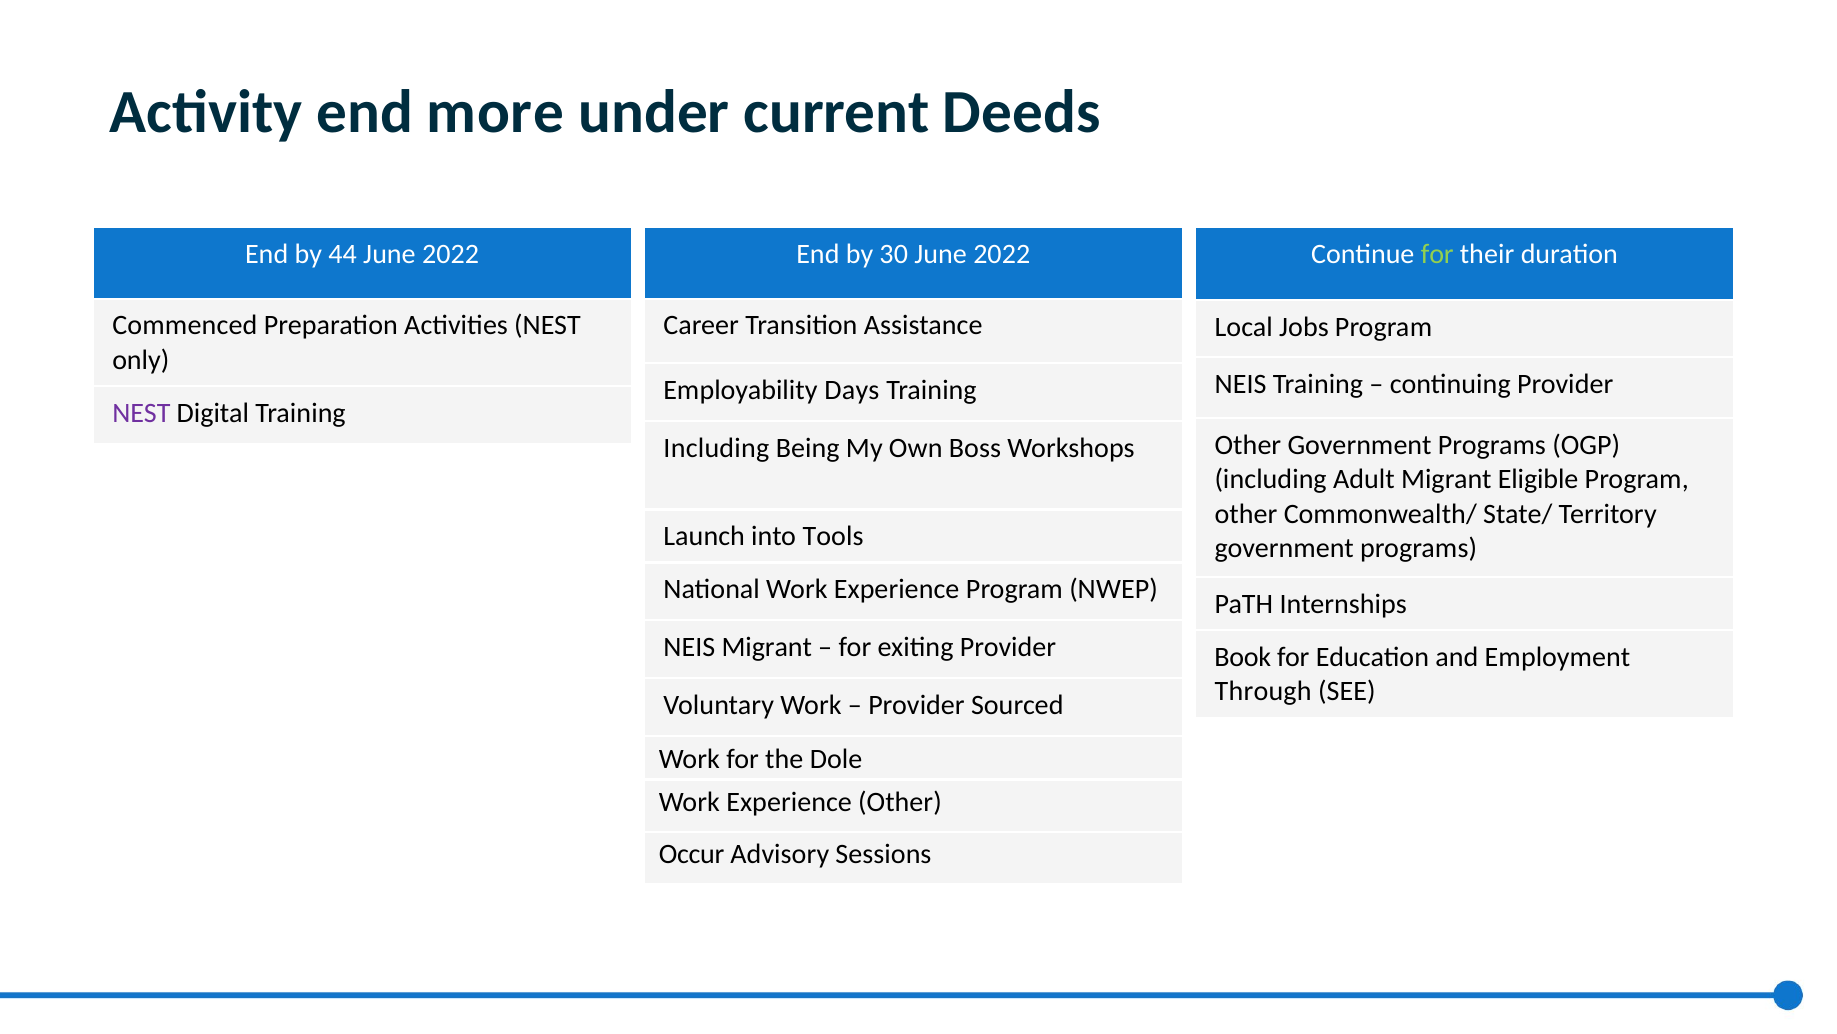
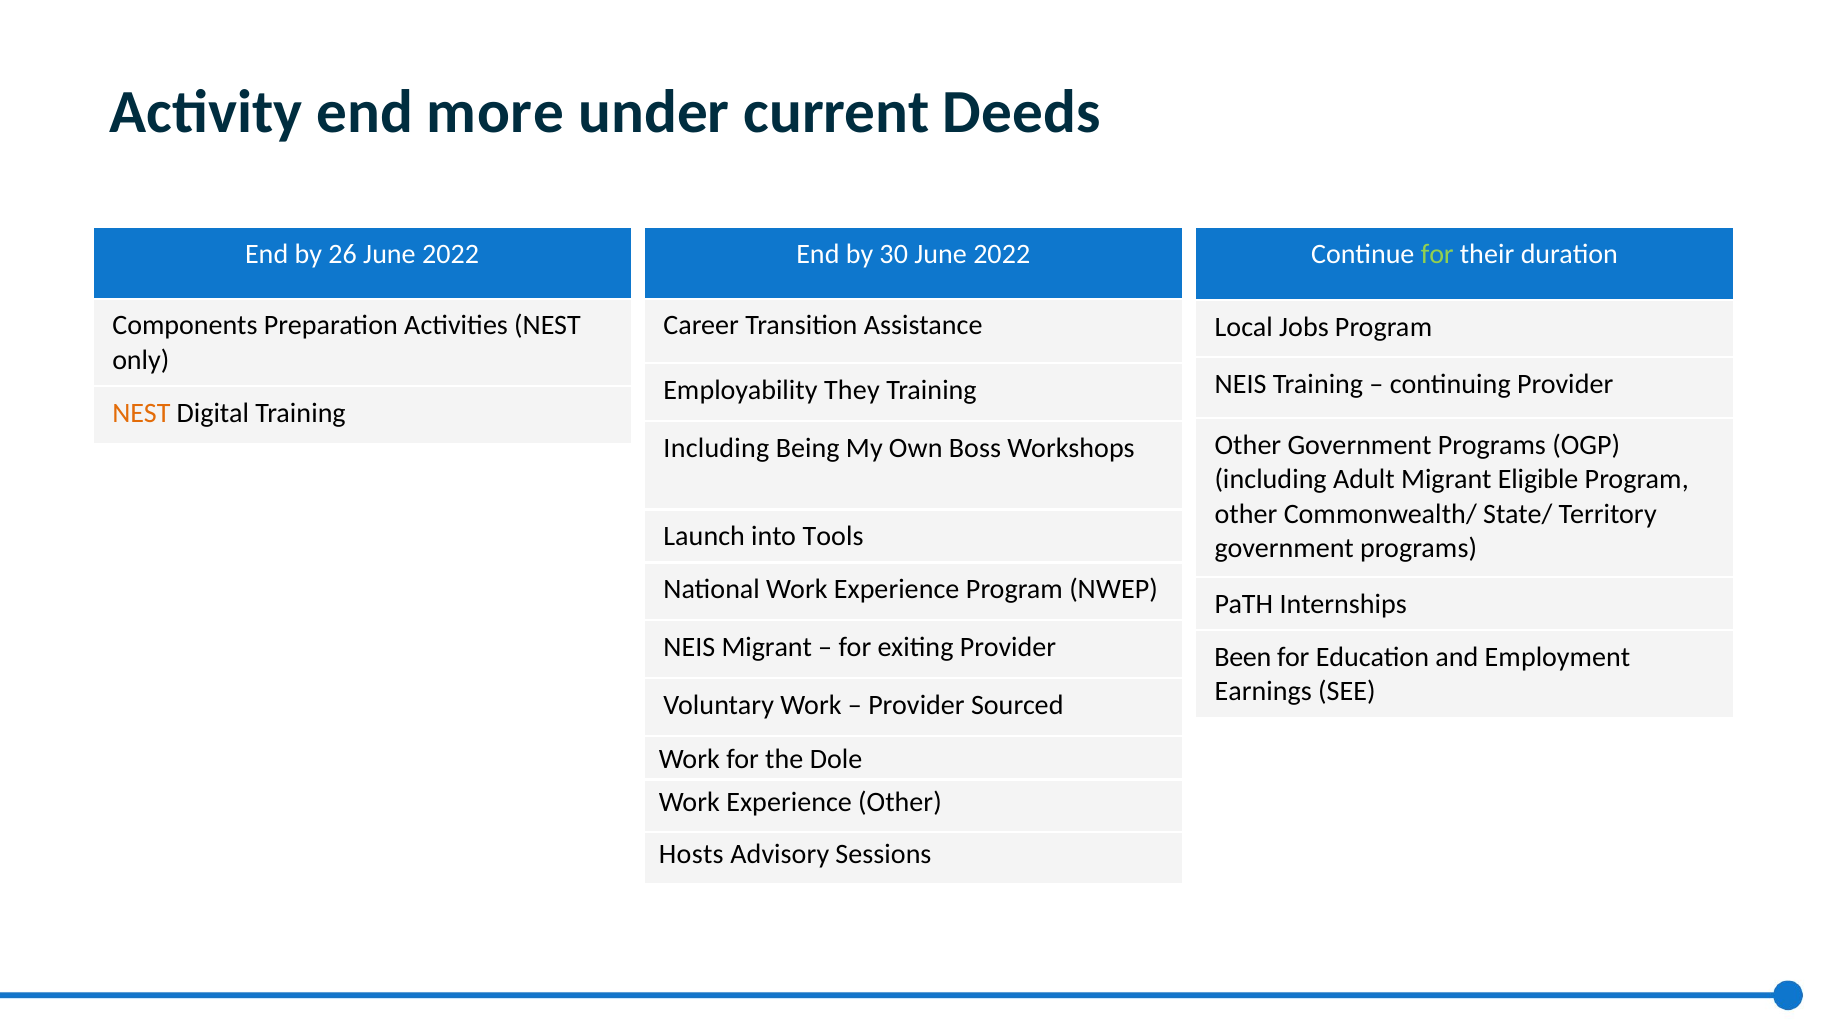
44: 44 -> 26 (343, 255)
Commenced: Commenced -> Components (185, 326)
Days: Days -> They (852, 390)
NEST colour: purple -> orange (141, 413)
Book: Book -> Been (1243, 657)
Through: Through -> Earnings (1263, 692)
Occur: Occur -> Hosts (691, 855)
